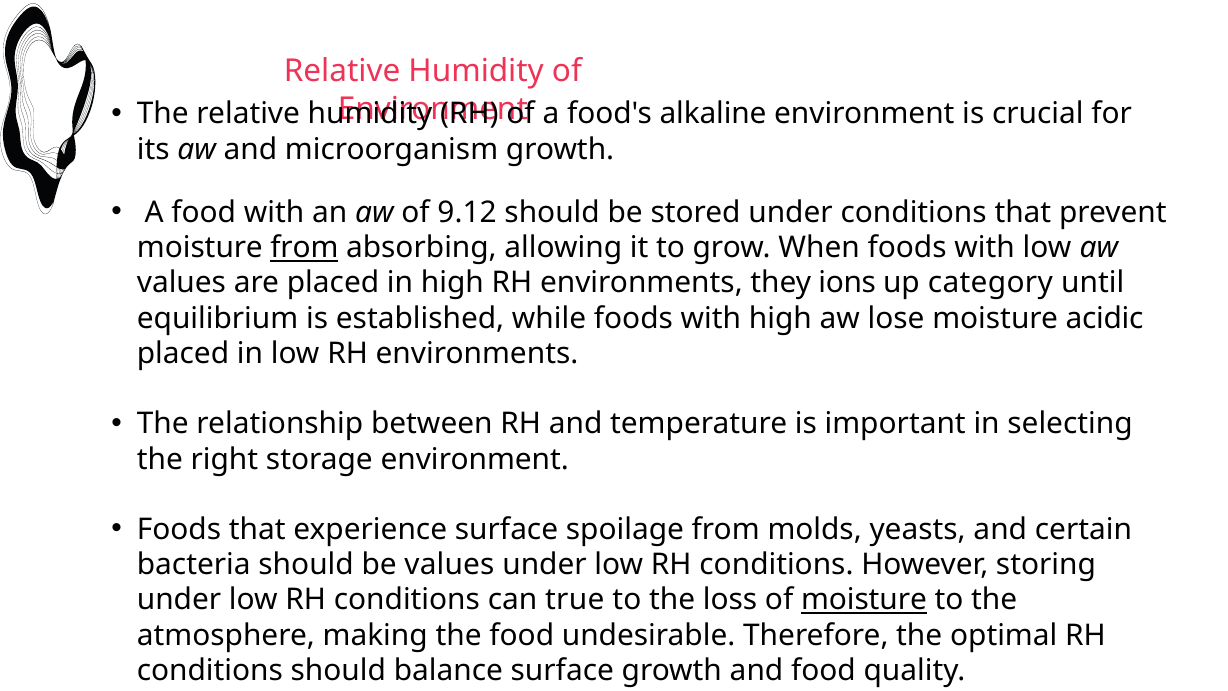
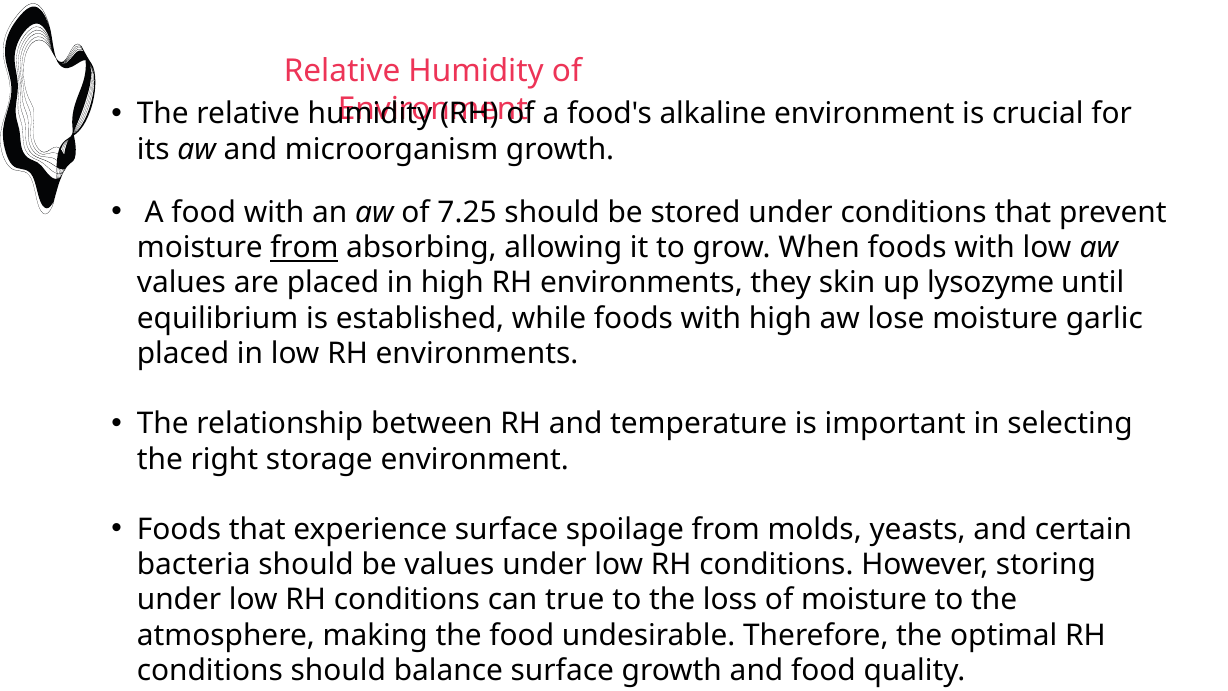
9.12: 9.12 -> 7.25 (467, 212)
ions: ions -> skin (847, 283)
category: category -> lysozyme (991, 283)
acidic: acidic -> garlic (1104, 318)
moisture underline: present -> none (864, 600)
